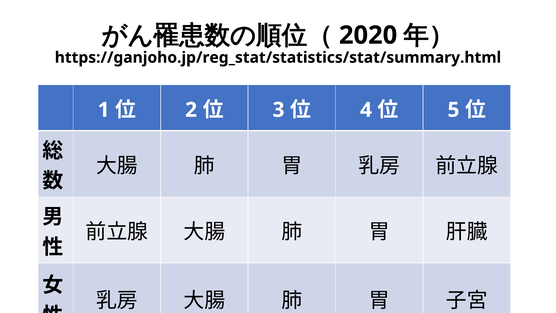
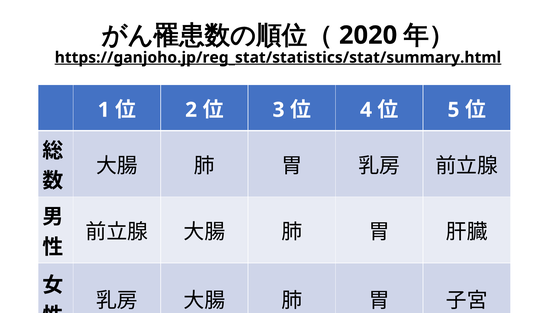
https://ganjoho.jp/reg_stat/statistics/stat/summary.html underline: none -> present (278, 58)
